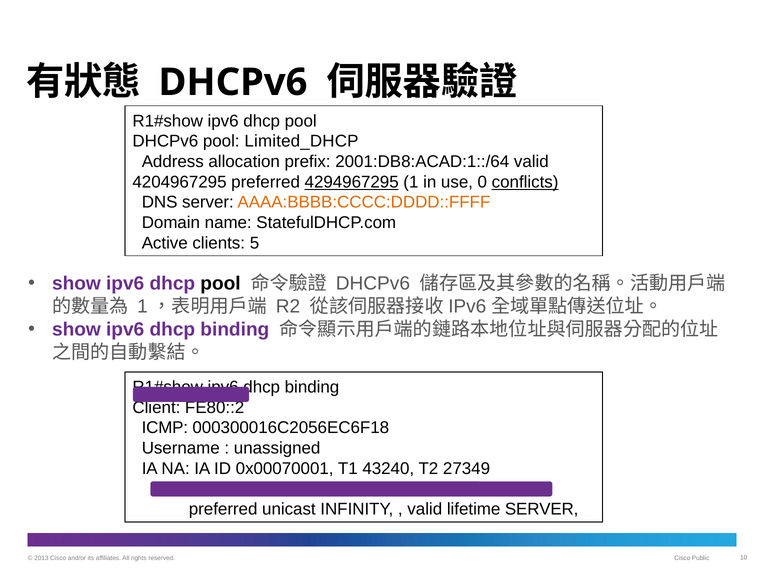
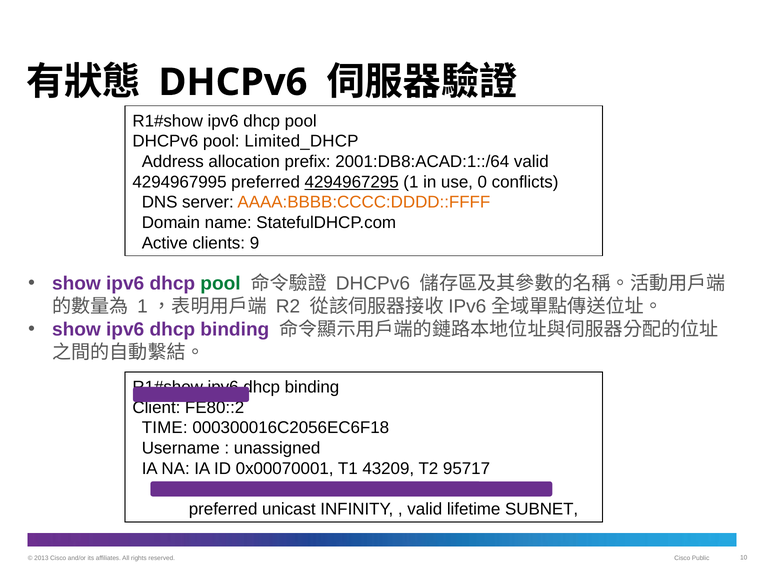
4204967295: 4204967295 -> 4294967995 (180, 182)
conflicts underline: present -> none (525, 182)
5: 5 -> 9 (254, 243)
pool colour: black -> green (220, 284)
ICMP: ICMP -> TIME (165, 428)
43240: 43240 -> 43209 (388, 469)
27349: 27349 -> 95717 (467, 469)
lifetime SERVER: SERVER -> SUBNET (542, 509)
